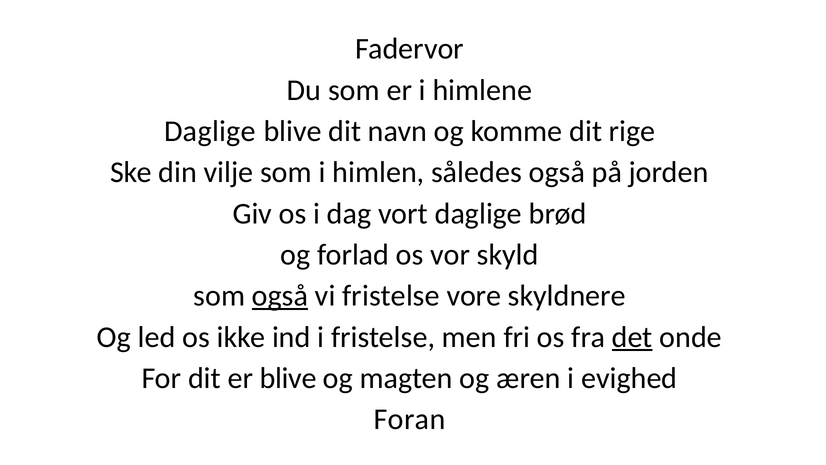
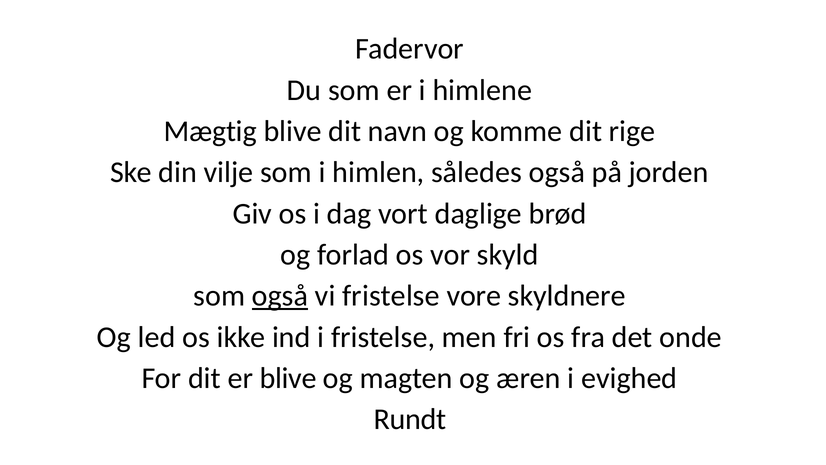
Daglige: Daglige -> Mægtig (210, 131)
det underline: present -> none (632, 337)
Foran: Foran -> Rundt (410, 419)
